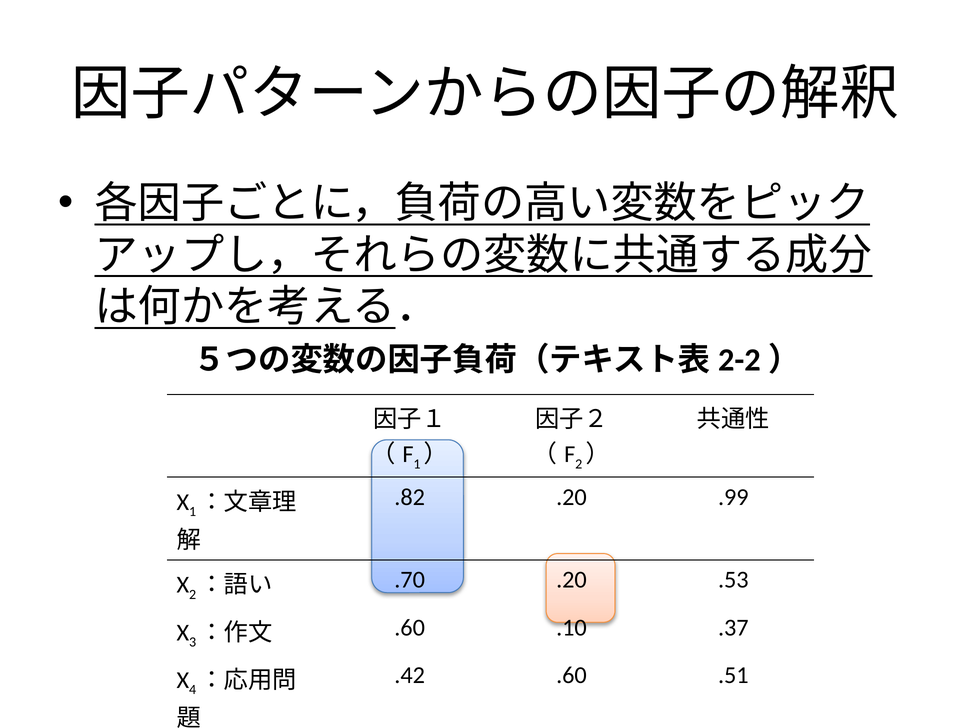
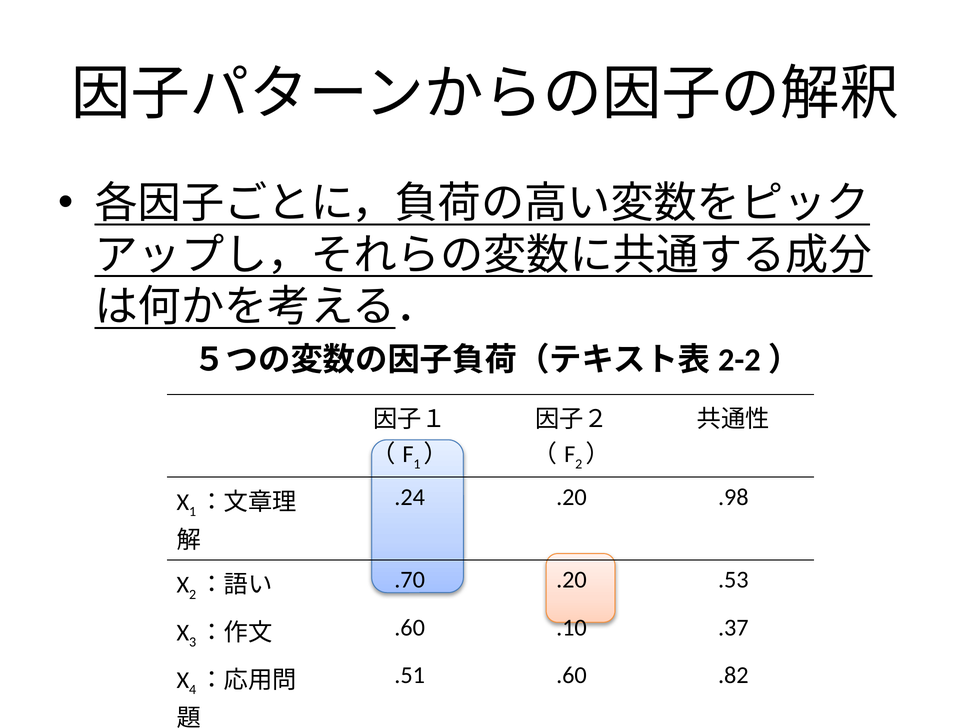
.82: .82 -> .24 (410, 497)
.99: .99 -> .98 (733, 497)
.42: .42 -> .51 (410, 676)
.51: .51 -> .82 (733, 676)
